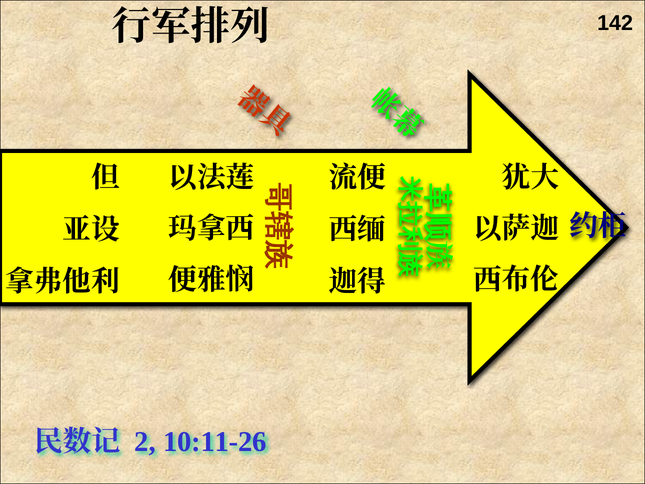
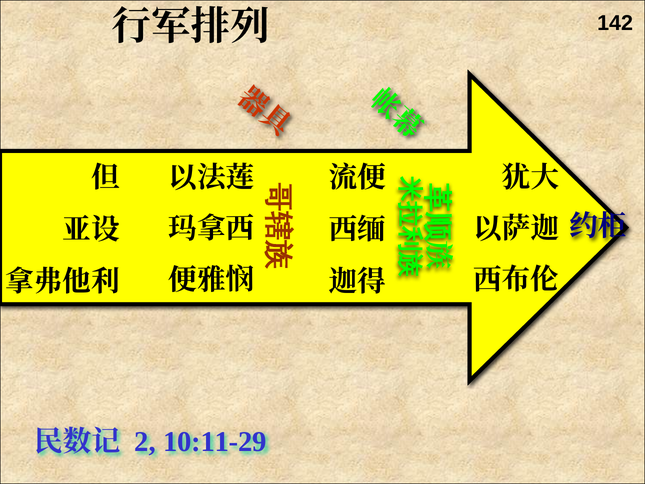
10:11-26: 10:11-26 -> 10:11-29 (215, 442)
